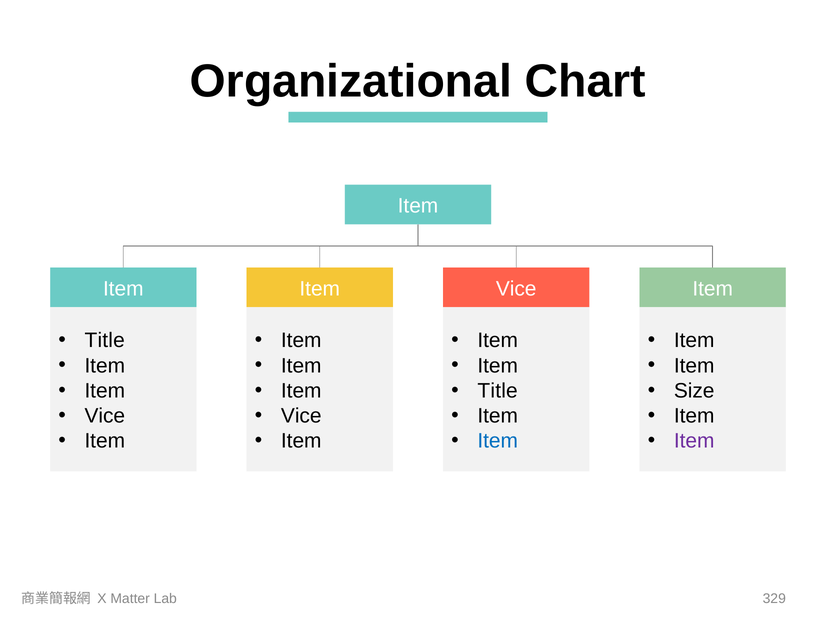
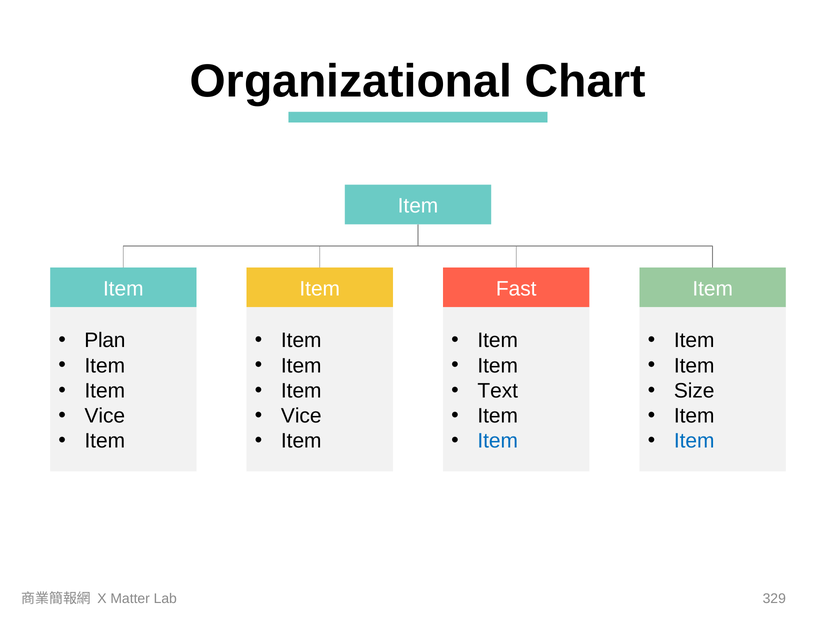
Vice: Vice -> Fast (516, 289)
Title: Title -> Plan (105, 341)
Title: Title -> Text (498, 391)
Item colour: purple -> blue (694, 441)
